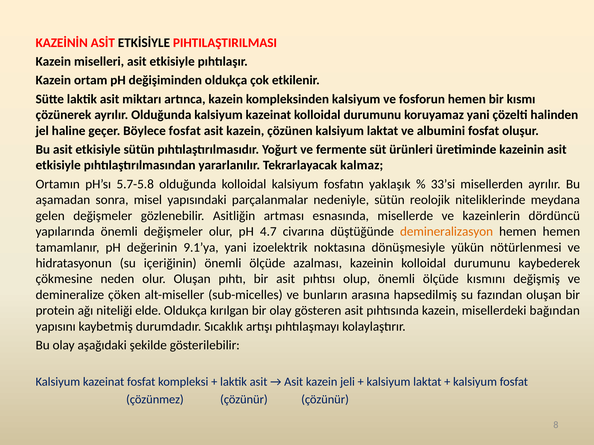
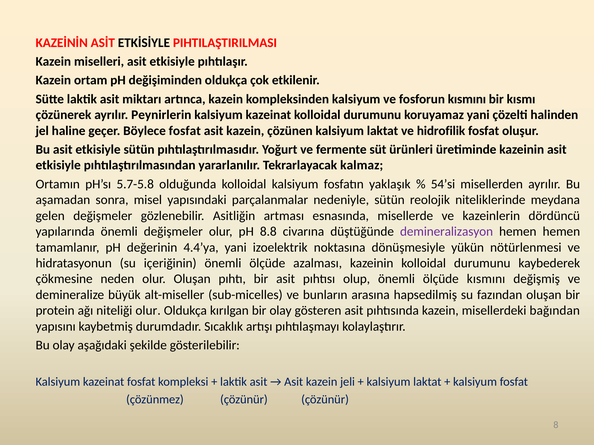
fosforun hemen: hemen -> kısmını (467, 99)
ayrılır Olduğunda: Olduğunda -> Peynirlerin (161, 115)
albumini: albumini -> hidrofilik (441, 131)
33’si: 33’si -> 54’si (443, 184)
4.7: 4.7 -> 8.8 (268, 232)
demineralizasyon colour: orange -> purple (447, 232)
9.1’ya: 9.1’ya -> 4.4’ya (201, 248)
çöken: çöken -> büyük (124, 295)
niteliği elde: elde -> olur (148, 311)
